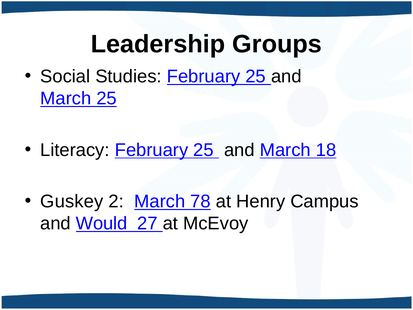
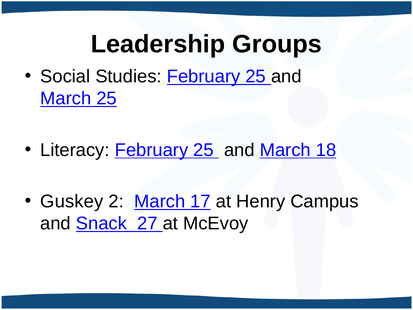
78: 78 -> 17 (201, 201)
Would: Would -> Snack (101, 223)
